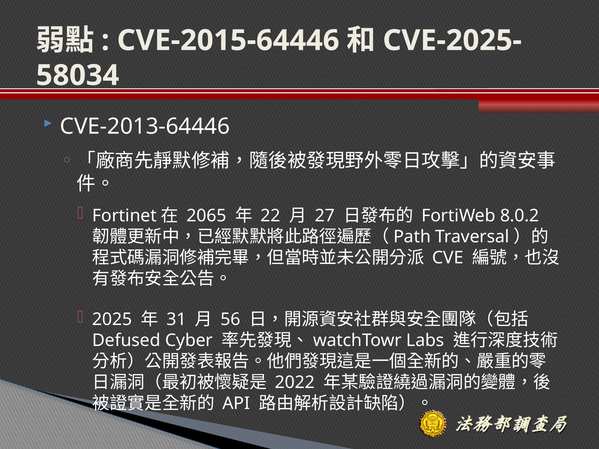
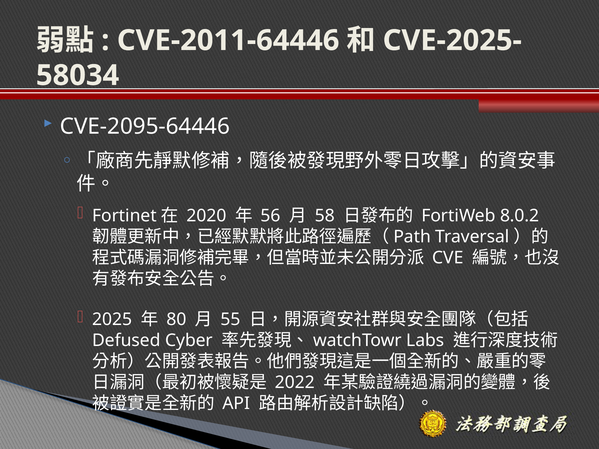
CVE-2015-64446: CVE-2015-64446 -> CVE-2011-64446 (228, 40)
CVE-2013-64446: CVE-2013-64446 -> CVE-2095-64446 (145, 126)
2065: 2065 -> 2020 (206, 216)
22: 22 -> 56 (271, 216)
27: 27 -> 58 (325, 216)
31: 31 -> 80 (176, 320)
56: 56 -> 55 (231, 320)
